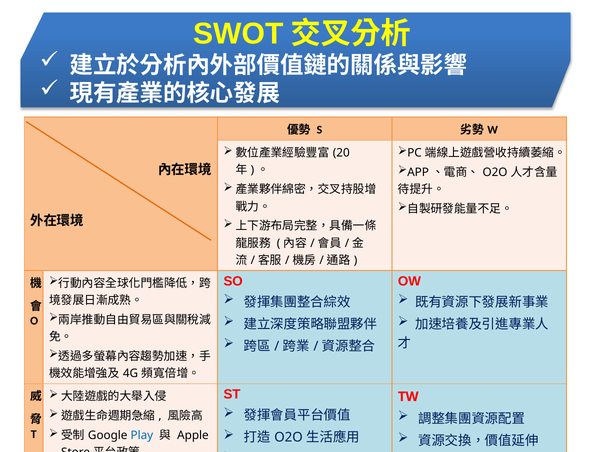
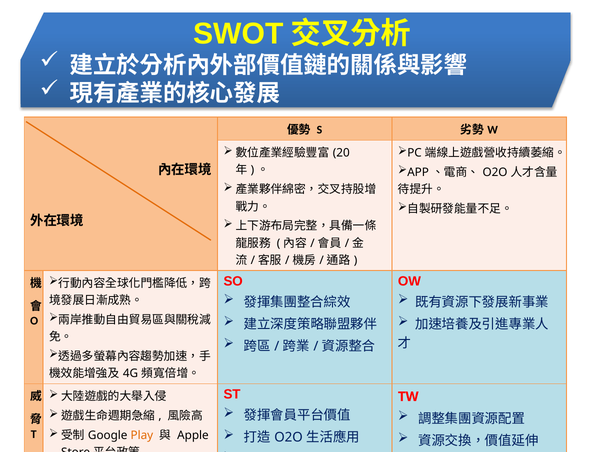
Play colour: blue -> orange (142, 435)
